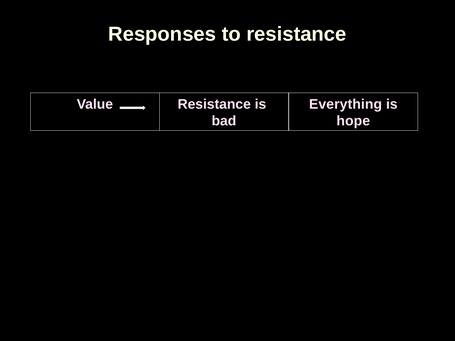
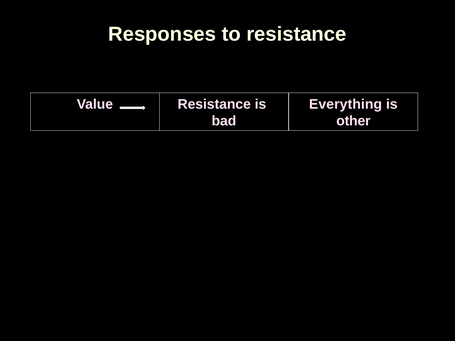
hope: hope -> other (353, 121)
